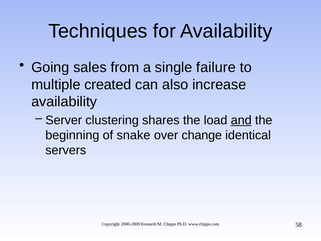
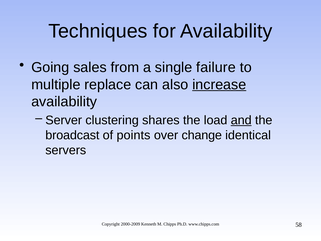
created: created -> replace (108, 84)
increase underline: none -> present (219, 84)
beginning: beginning -> broadcast (72, 135)
snake: snake -> points (133, 135)
